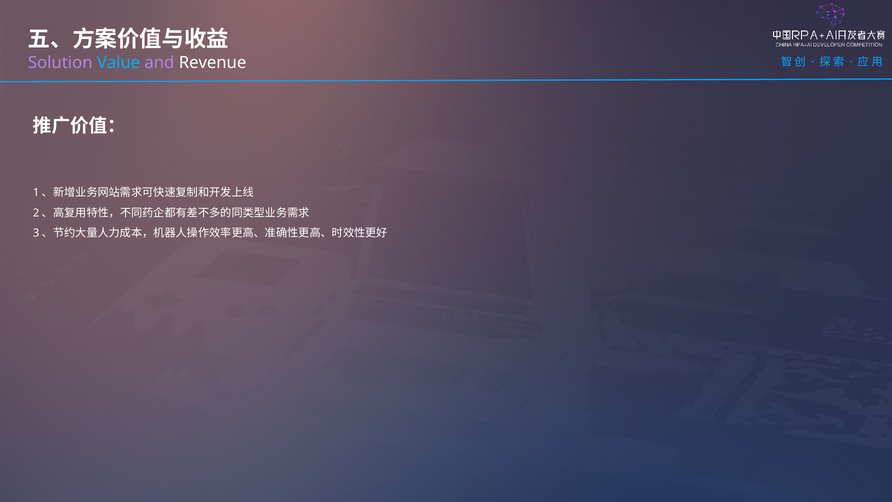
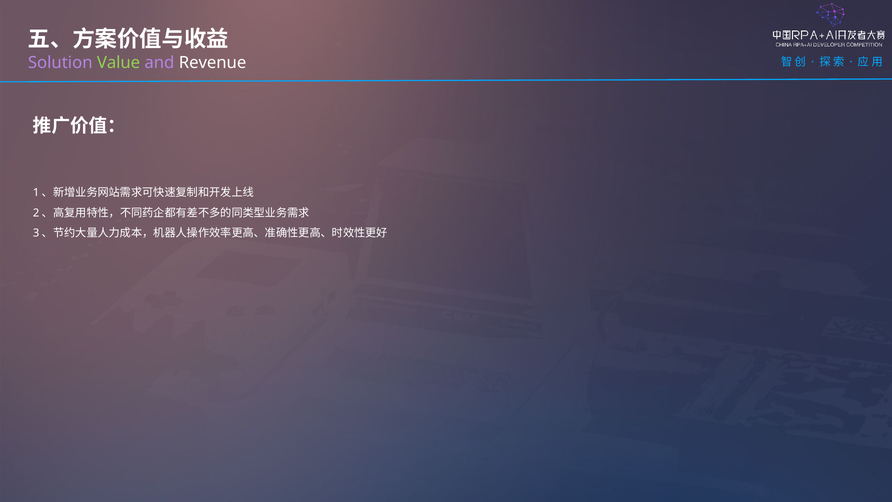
Value colour: light blue -> light green (119, 63)
